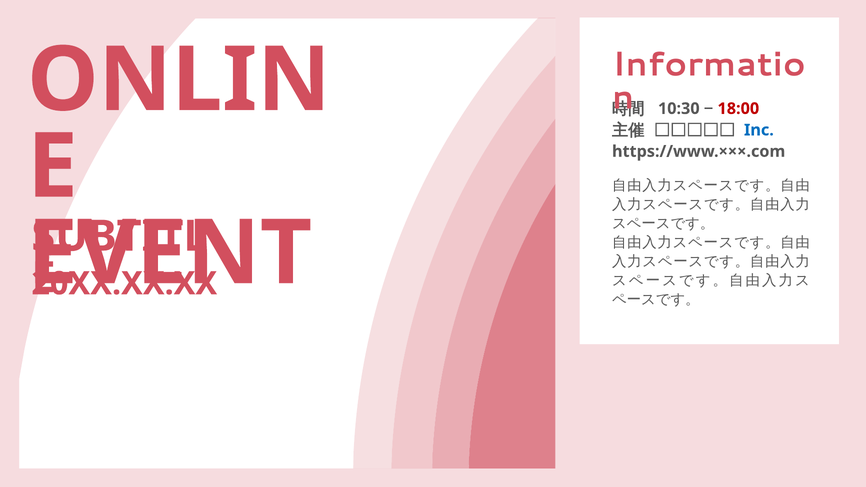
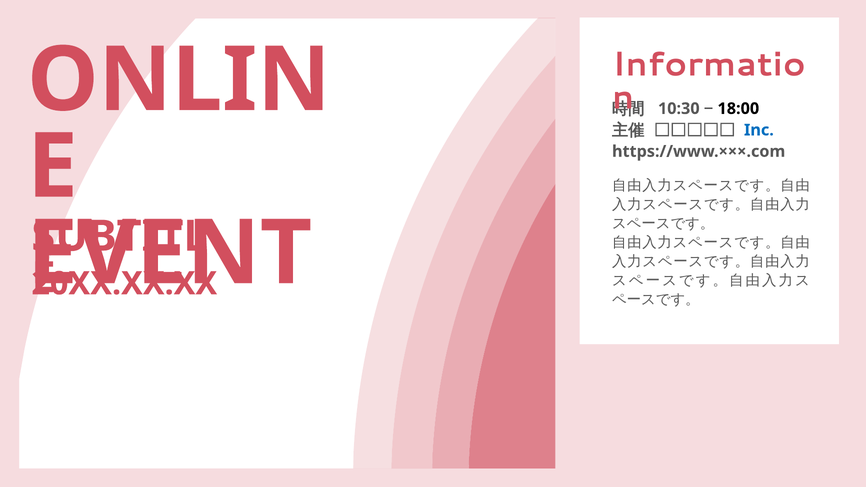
18:00 colour: red -> black (738, 109)
